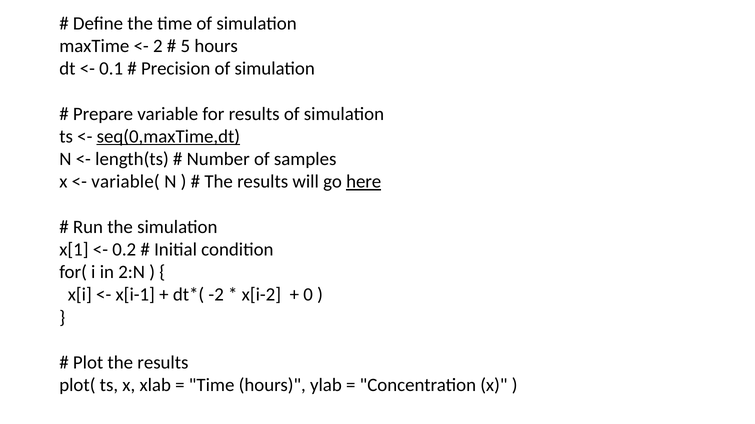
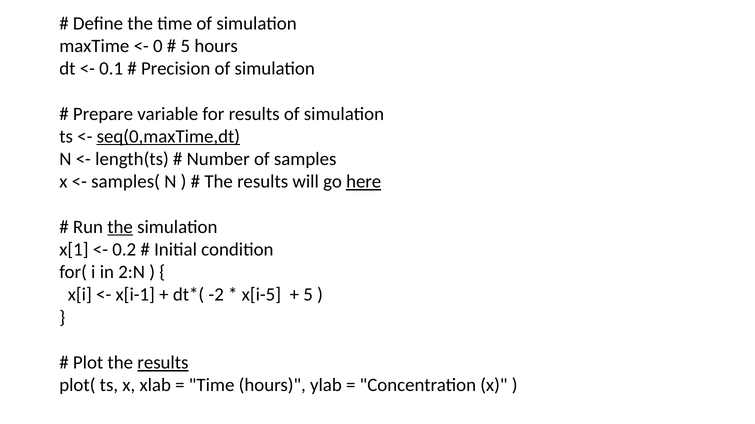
2: 2 -> 0 (158, 46)
variable(: variable( -> samples( (126, 182)
the underline: none -> present (120, 227)
x[i-2: x[i-2 -> x[i-5 (261, 295)
0: 0 -> 5 (308, 295)
results underline: none -> present (163, 363)
